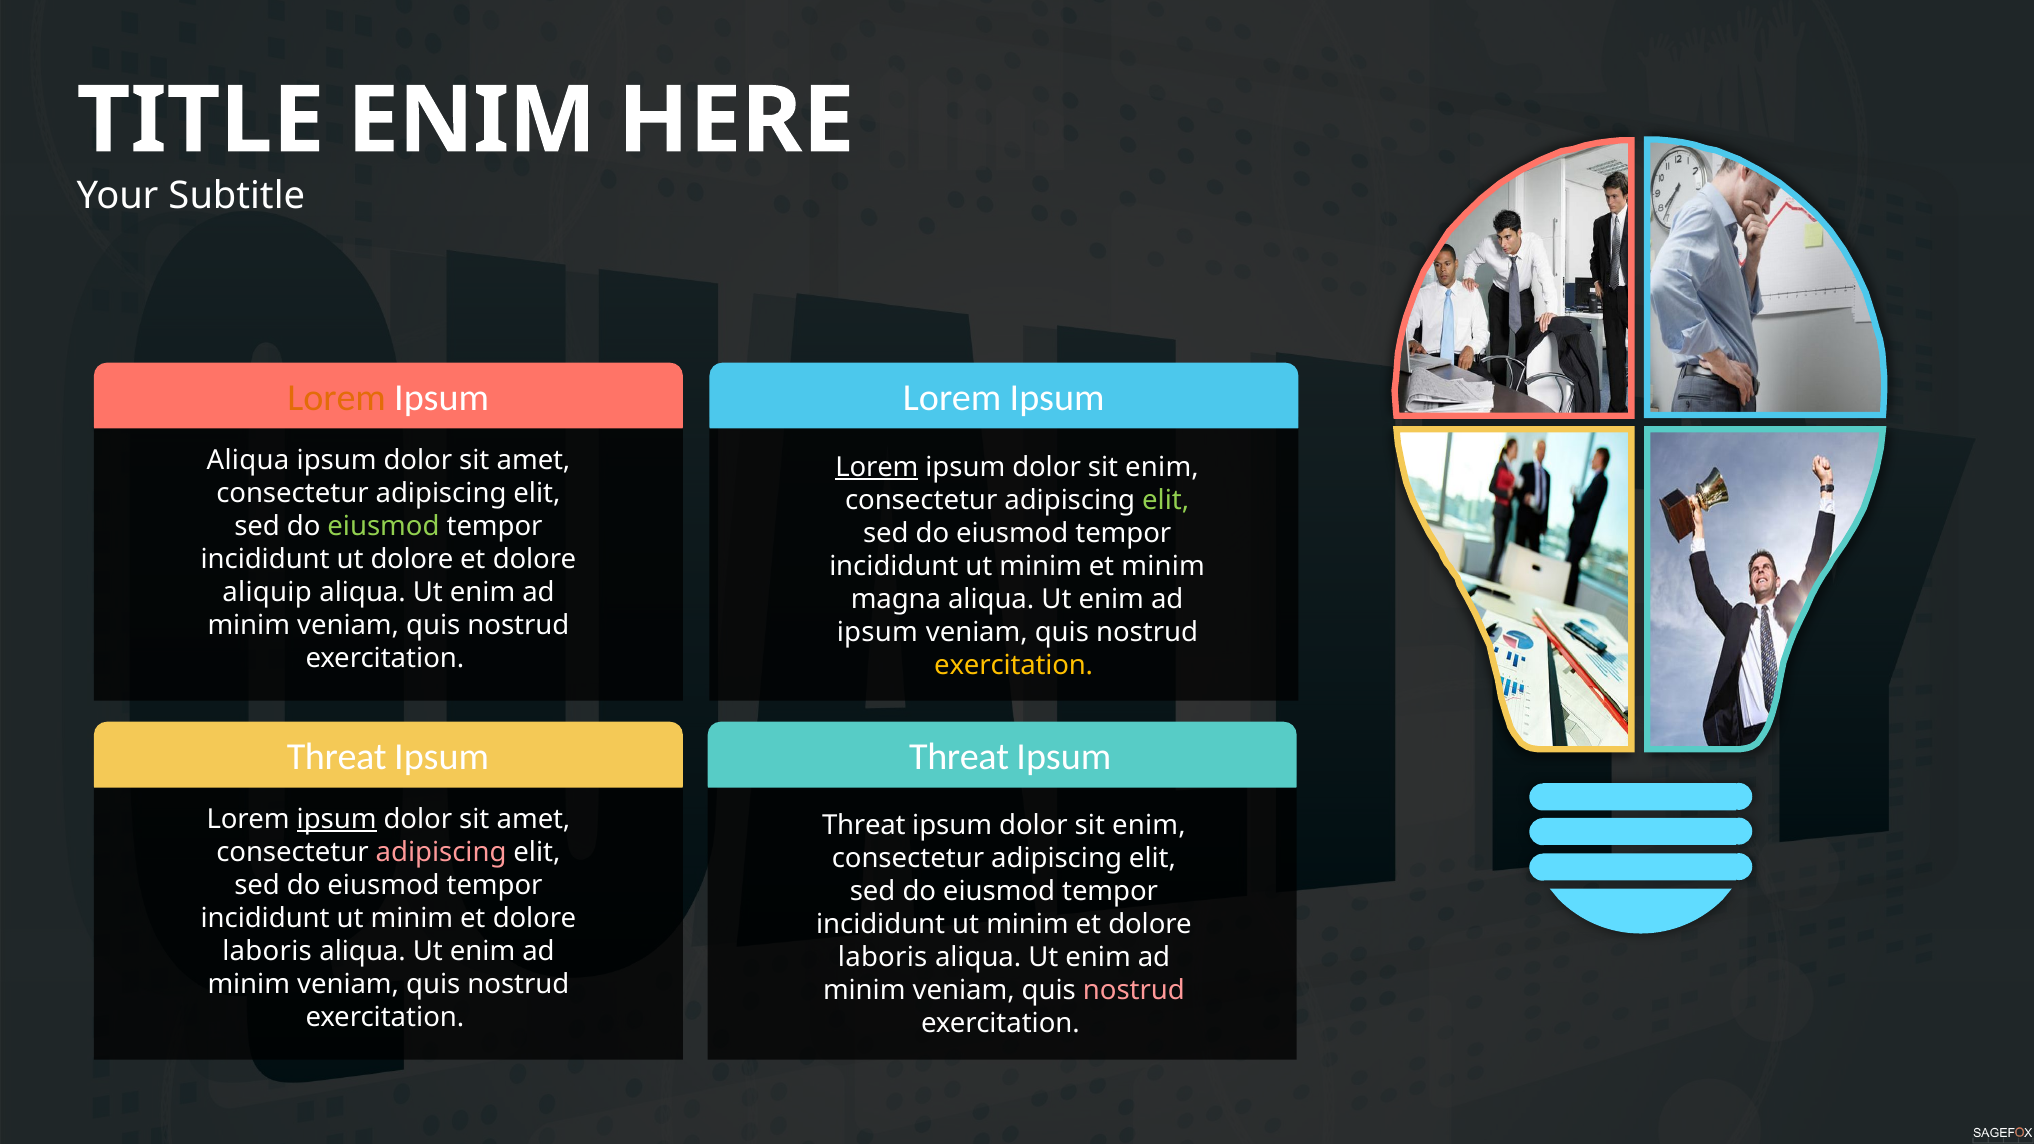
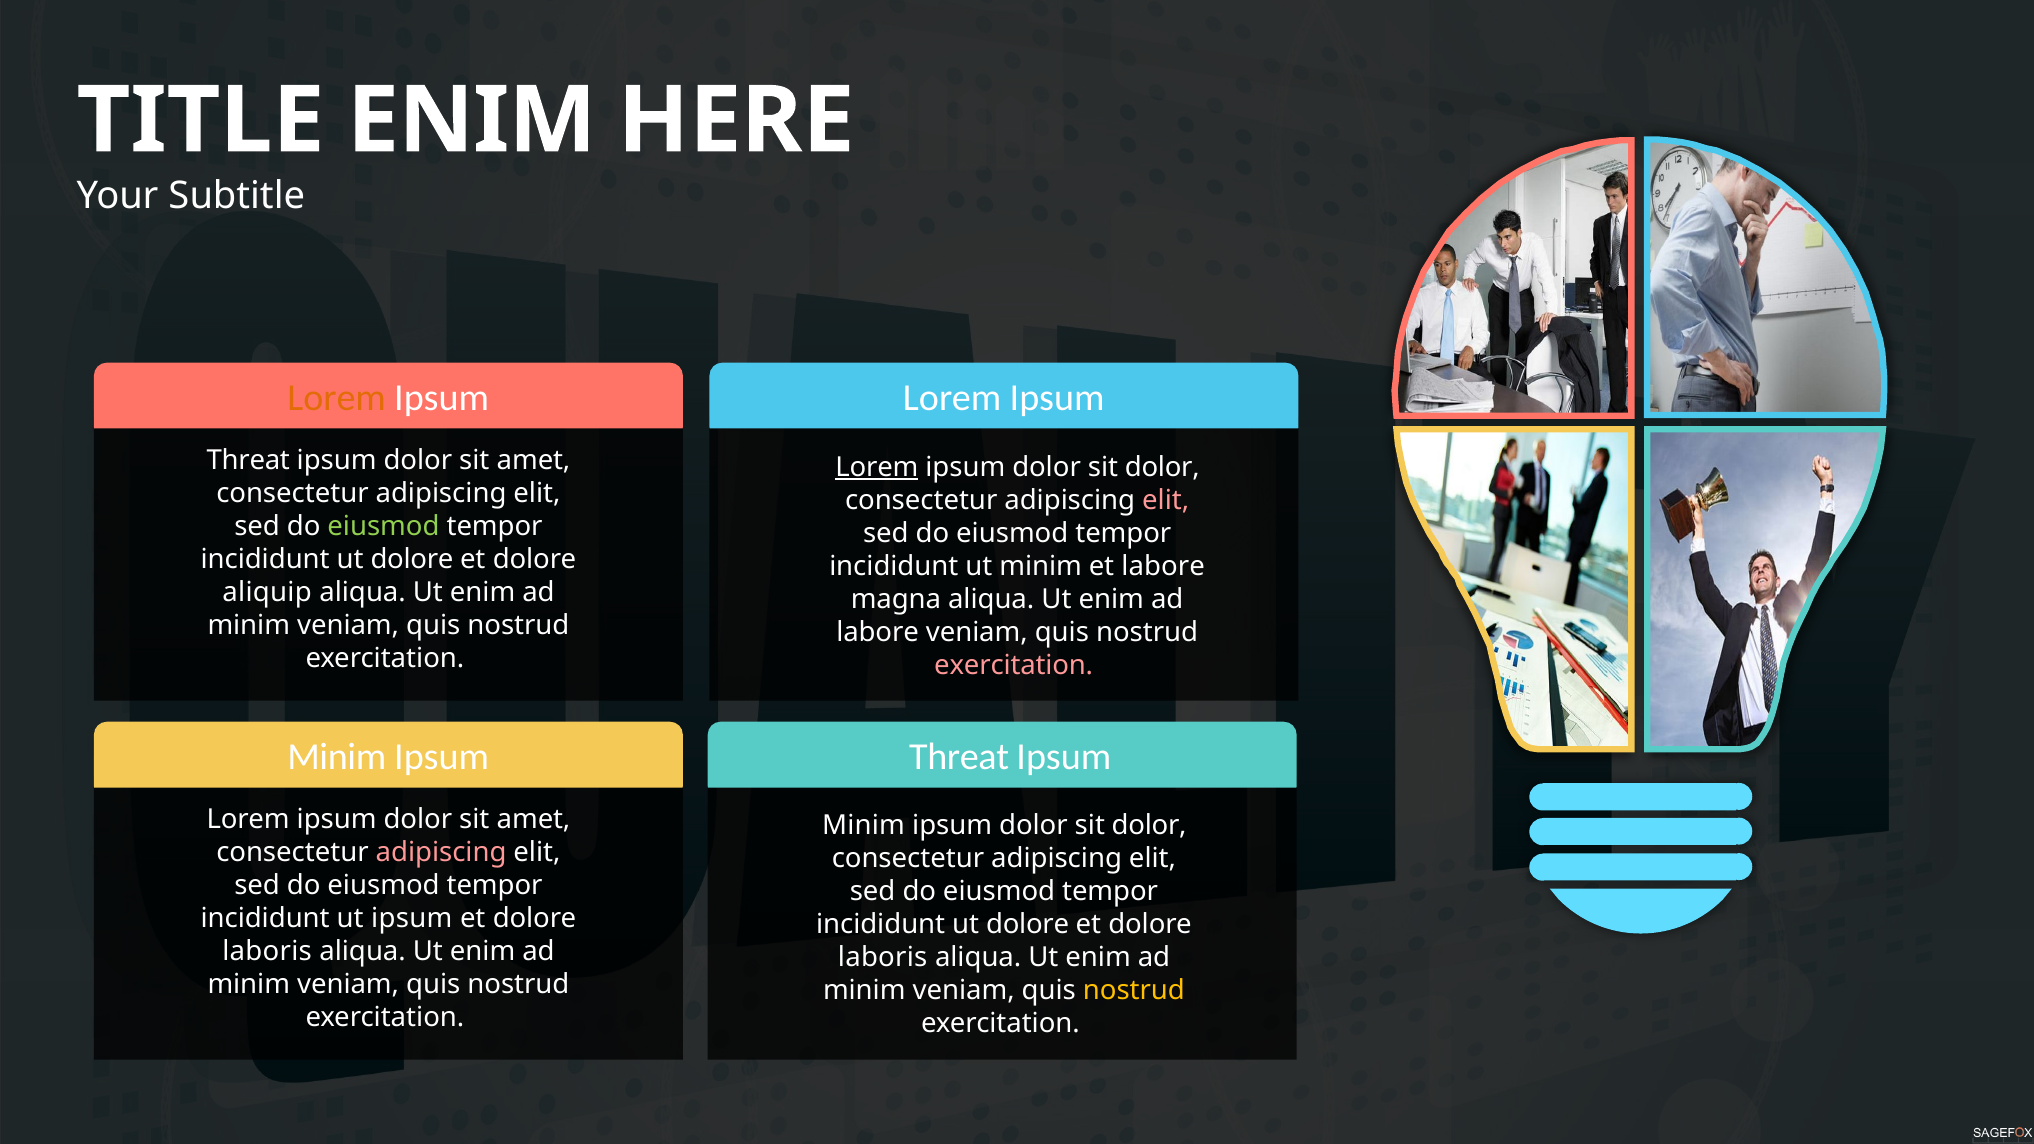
Aliqua: Aliqua -> Threat (248, 460)
enim: enim -> dolor (1162, 467)
elit colour: light green -> pink (1166, 500)
et minim: minim -> labore (1163, 567)
ipsum: ipsum -> labore (878, 633)
exercitation colour: yellow -> pink (1014, 666)
Threat: Threat -> Minim (337, 757)
ipsum underline: present -> none (337, 819)
Threat: Threat -> Minim (864, 825)
enim: enim -> dolor (1149, 825)
minim: minim -> ipsum (412, 919)
minim: minim -> dolore (1028, 925)
nostrud colour: pink -> yellow (1134, 991)
